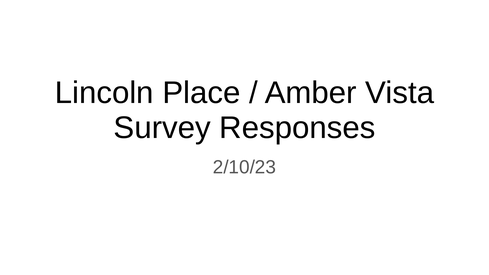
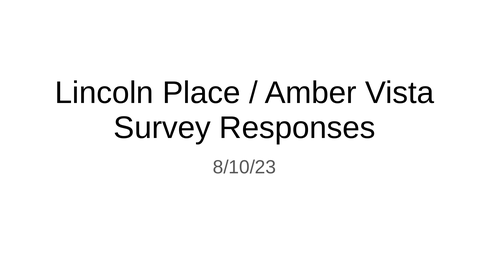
2/10/23: 2/10/23 -> 8/10/23 (244, 167)
